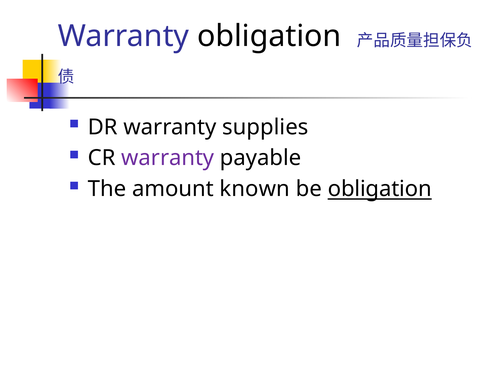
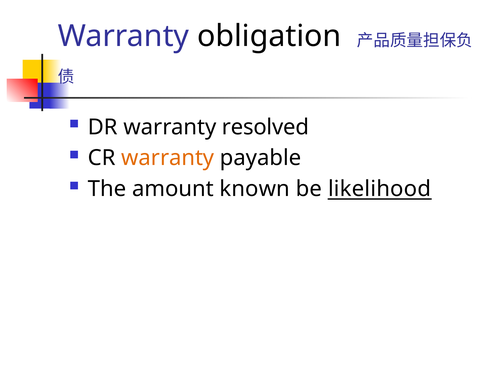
supplies: supplies -> resolved (265, 127)
warranty colour: purple -> orange (168, 158)
be obligation: obligation -> likelihood (380, 189)
